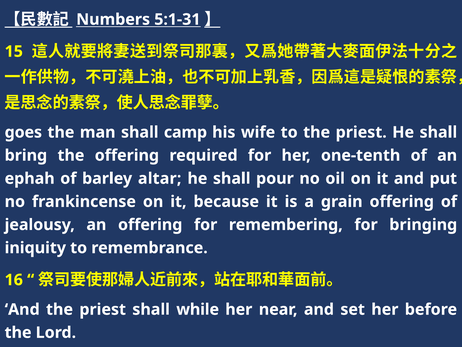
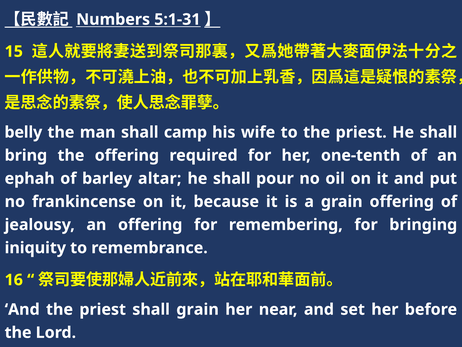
goes: goes -> belly (23, 132)
shall while: while -> grain (198, 309)
